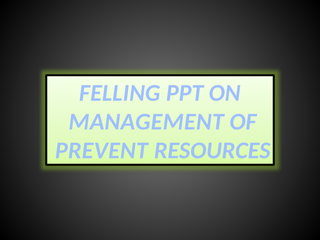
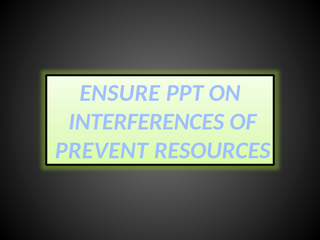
FELLING: FELLING -> ENSURE (120, 93)
MANAGEMENT: MANAGEMENT -> INTERFERENCES (147, 122)
